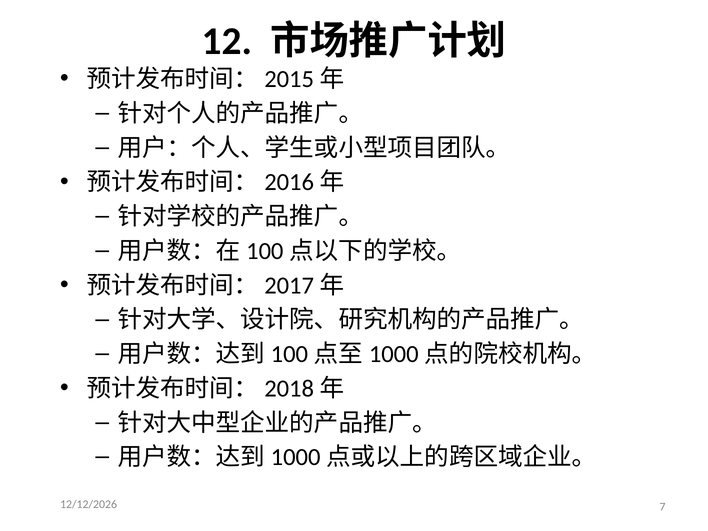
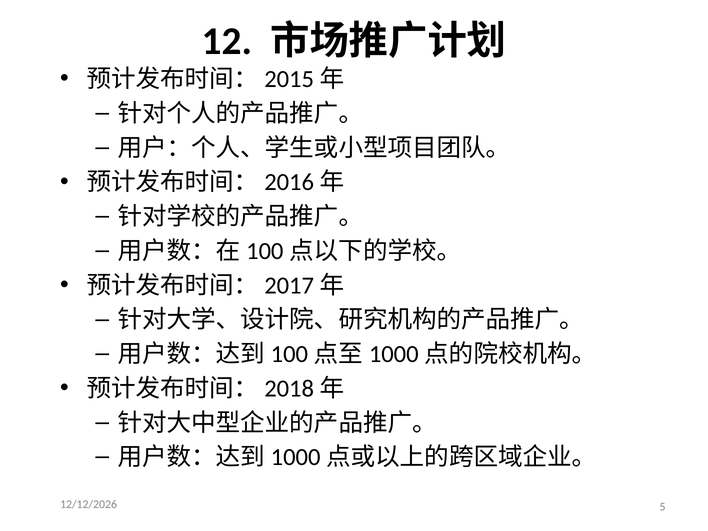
7: 7 -> 5 (663, 507)
